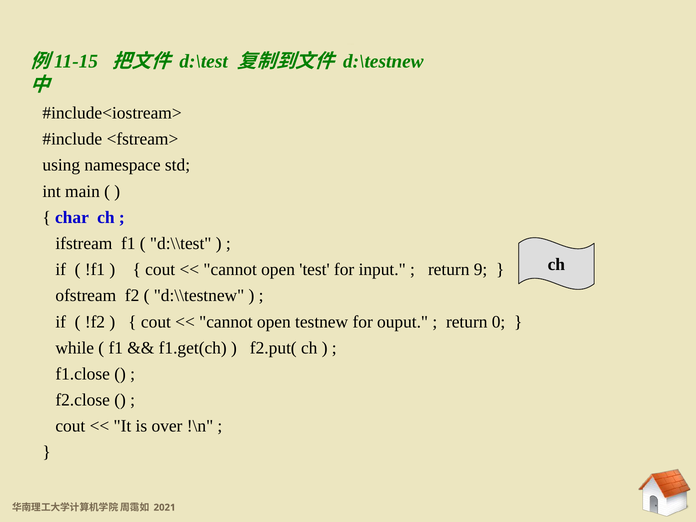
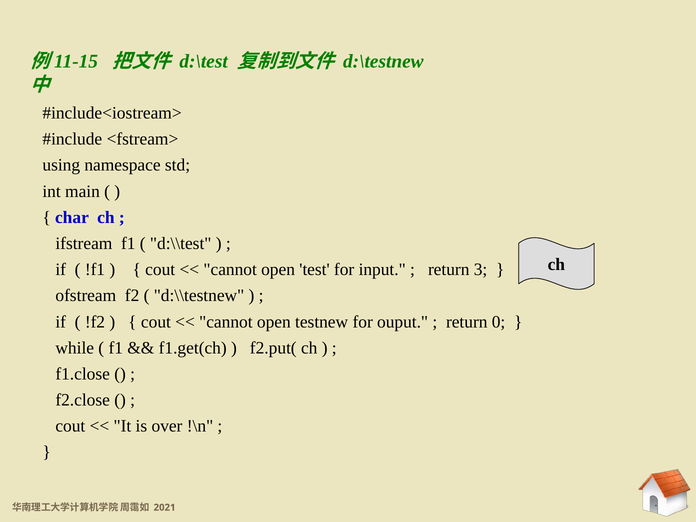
9: 9 -> 3 (481, 270)
